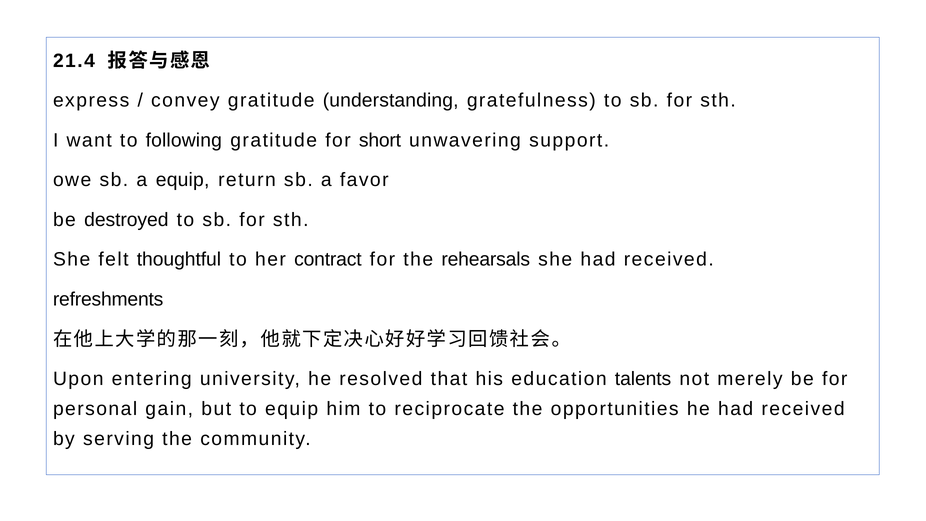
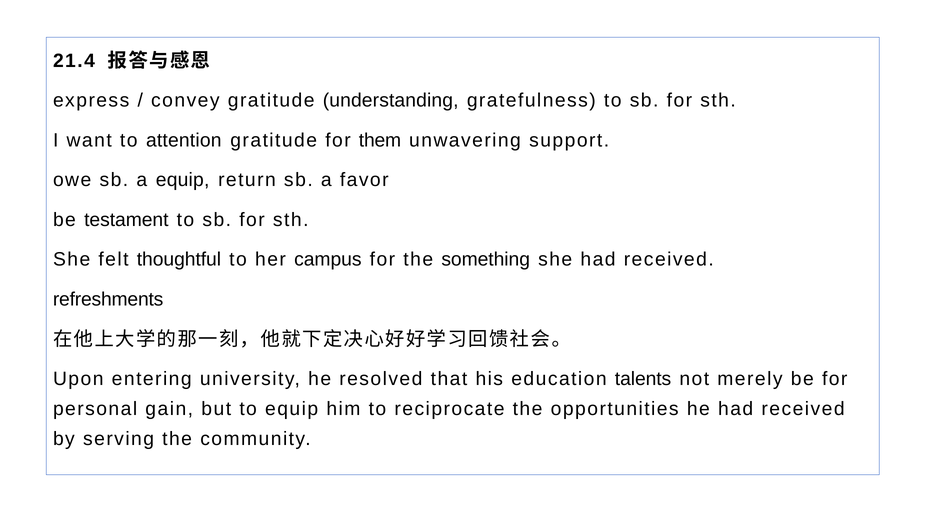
following: following -> attention (184, 140)
short: short -> them (380, 140)
destroyed: destroyed -> testament (126, 220)
contract: contract -> campus (328, 260)
rehearsals: rehearsals -> something (486, 260)
